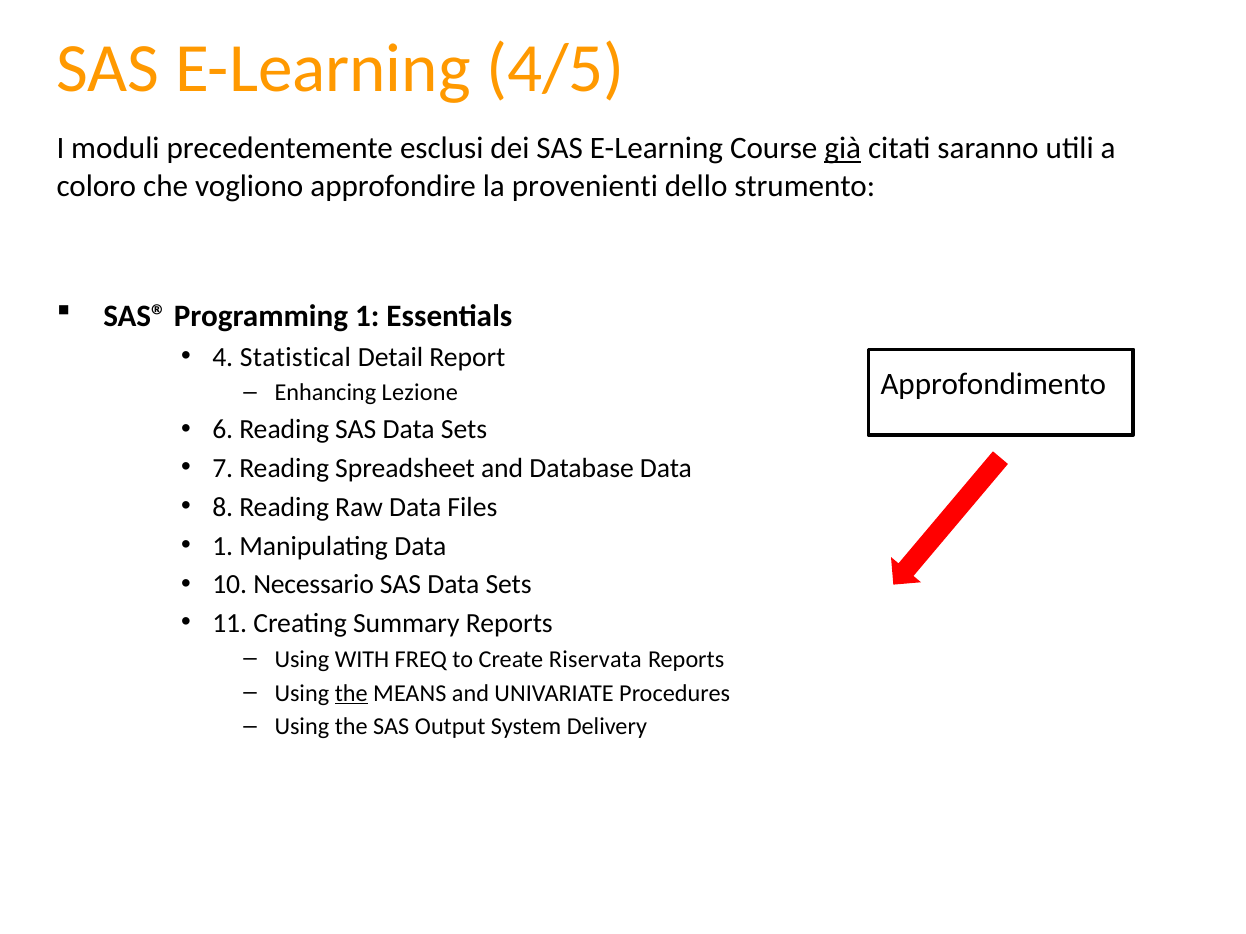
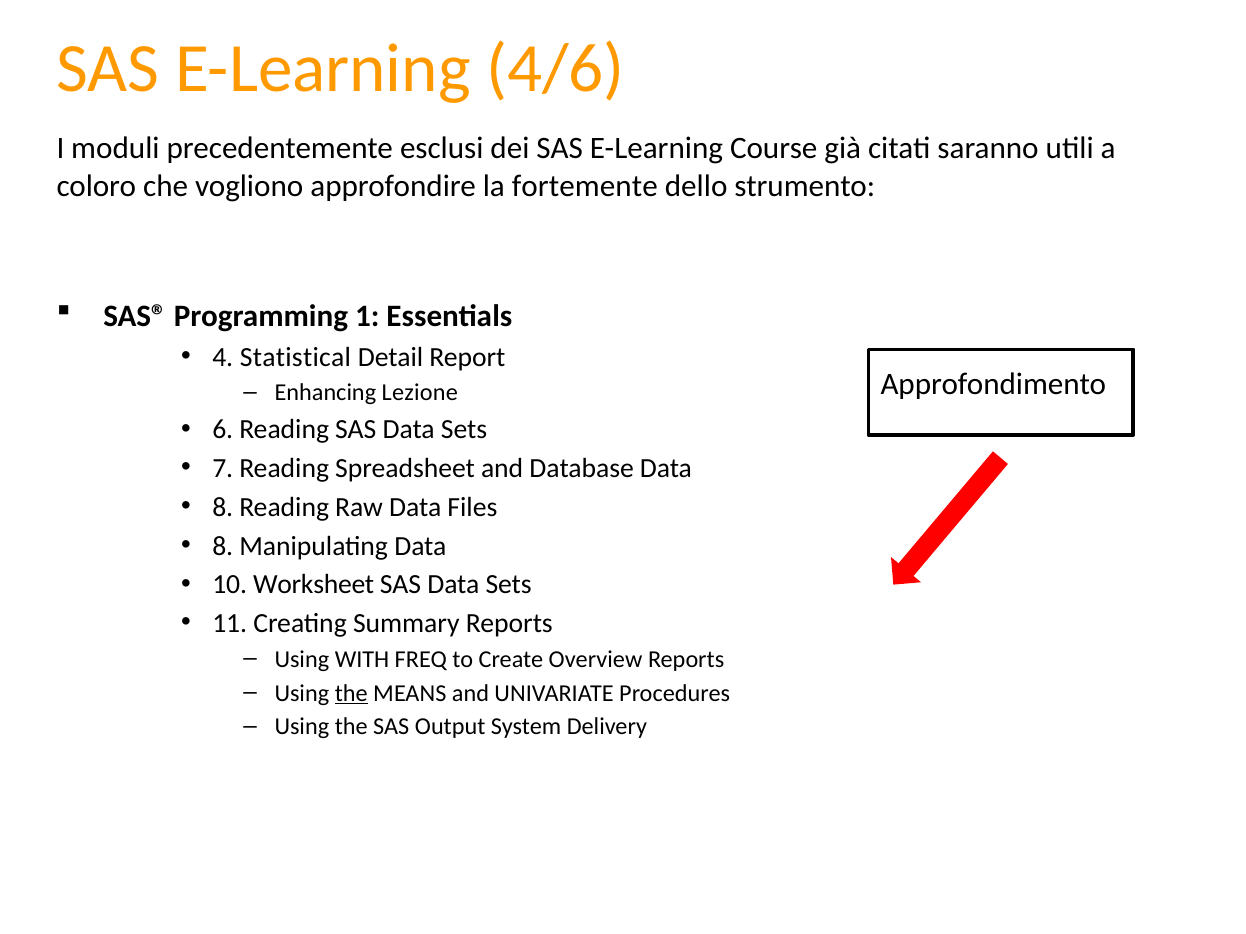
4/5: 4/5 -> 4/6 (556, 69)
già underline: present -> none (843, 148)
provenienti: provenienti -> fortemente (585, 186)
1: 1 -> 8 (223, 546)
Necessario: Necessario -> Worksheet (314, 585)
Riservata: Riservata -> Overview (595, 659)
